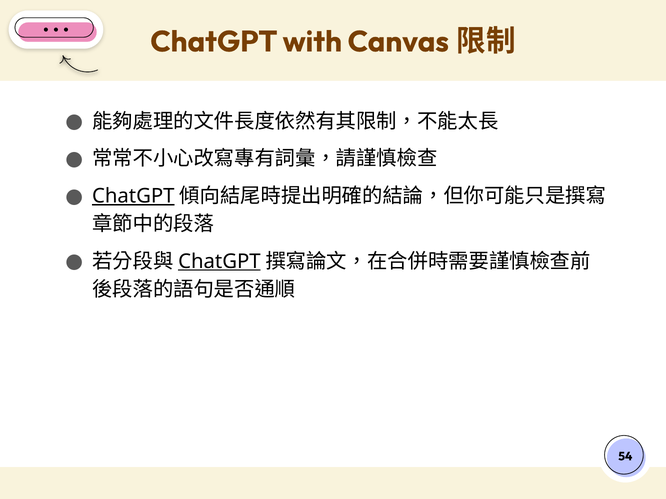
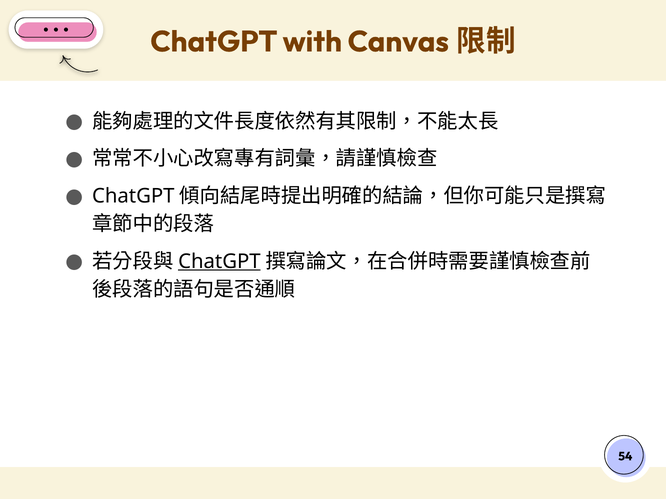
ChatGPT underline: present -> none (133, 196)
